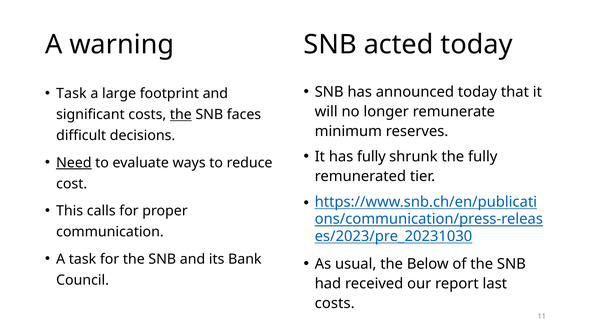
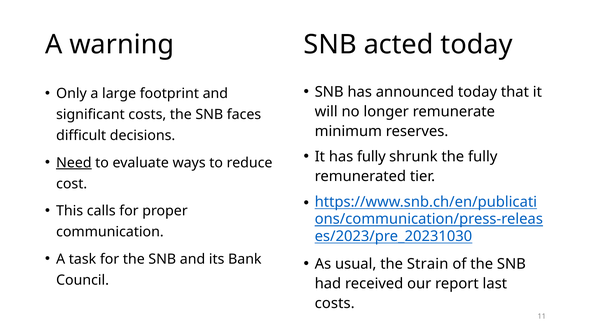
Task: Task -> Only (71, 94)
the underline: present -> none (181, 115)
Below: Below -> Strain (428, 264)
